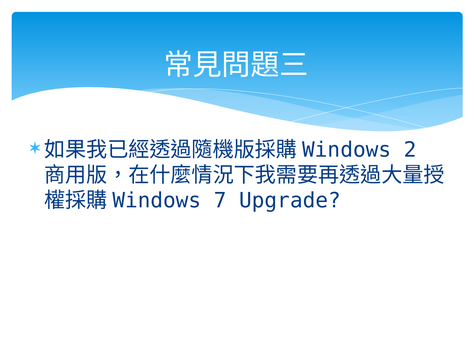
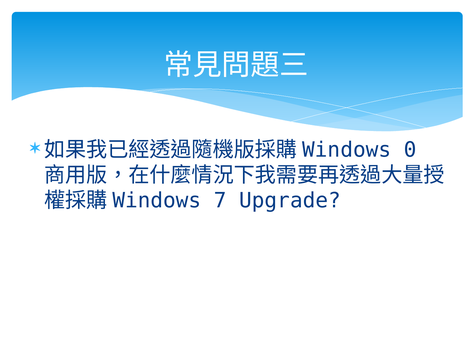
2: 2 -> 0 (410, 150)
